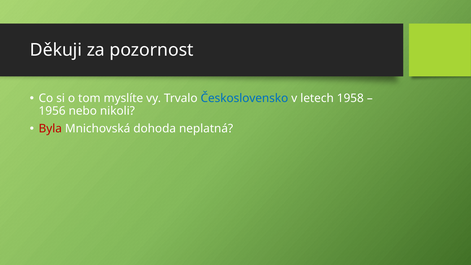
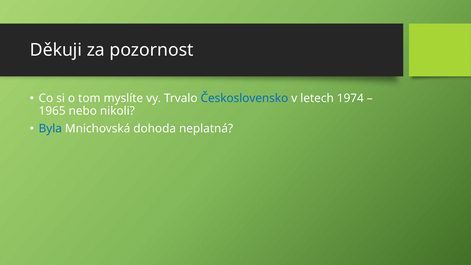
1958: 1958 -> 1974 (350, 98)
1956: 1956 -> 1965 (52, 111)
Byla colour: red -> blue (50, 129)
